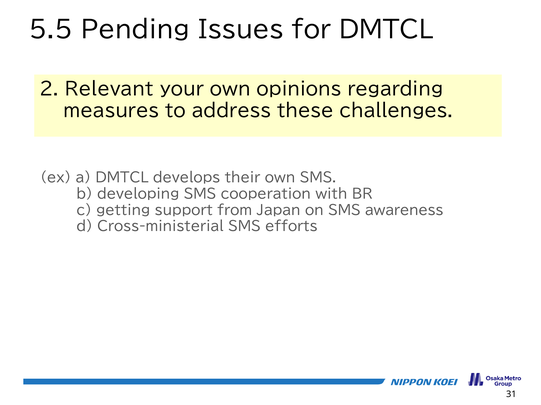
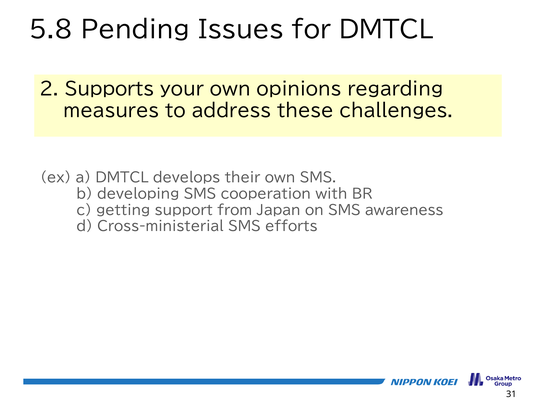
5.5: 5.5 -> 5.8 (51, 30)
Relevant: Relevant -> Supports (109, 90)
